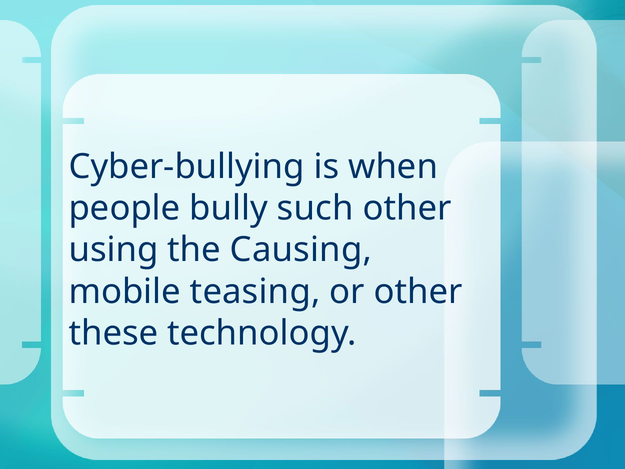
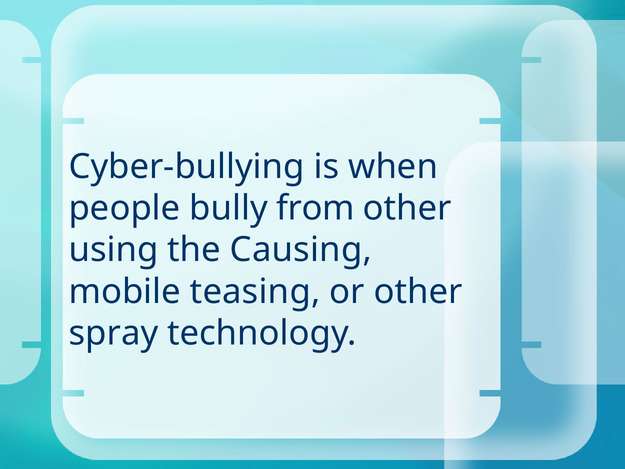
such: such -> from (315, 208)
these: these -> spray (114, 333)
